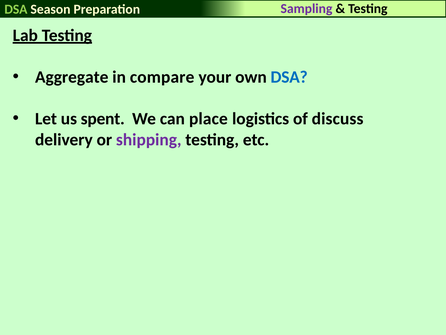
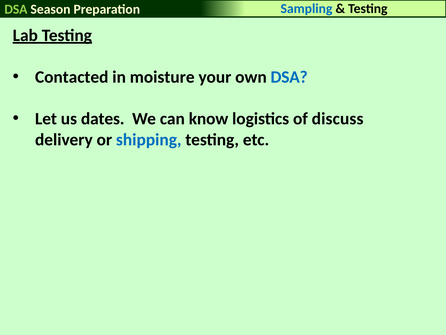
Sampling colour: purple -> blue (306, 9)
Aggregate: Aggregate -> Contacted (72, 77)
compare: compare -> moisture (162, 77)
spent: spent -> dates (103, 119)
place: place -> know (209, 119)
shipping colour: purple -> blue (149, 140)
